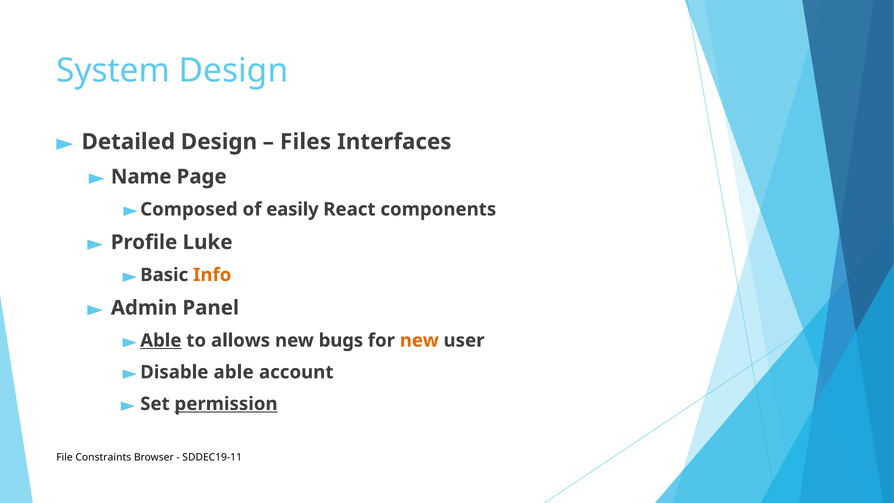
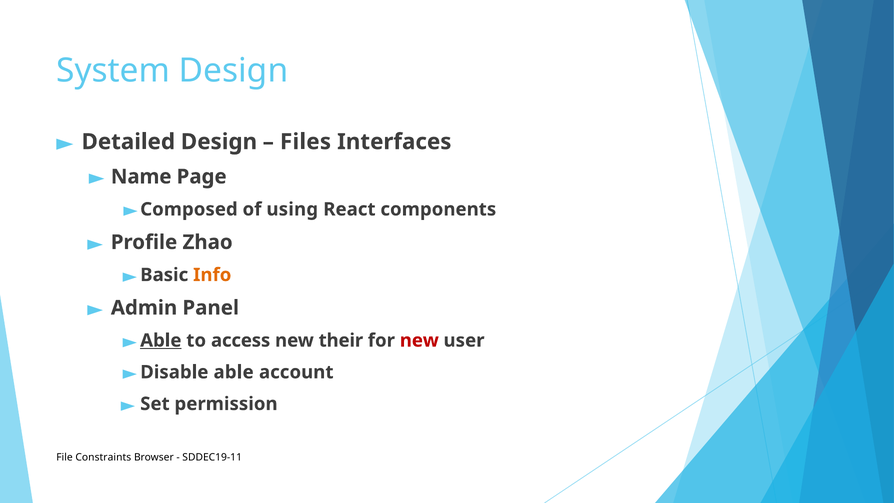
easily: easily -> using (292, 209)
Luke: Luke -> Zhao (208, 242)
allows: allows -> access (241, 340)
bugs: bugs -> their (341, 340)
new colour: orange -> red (419, 340)
permission underline: present -> none (226, 404)
